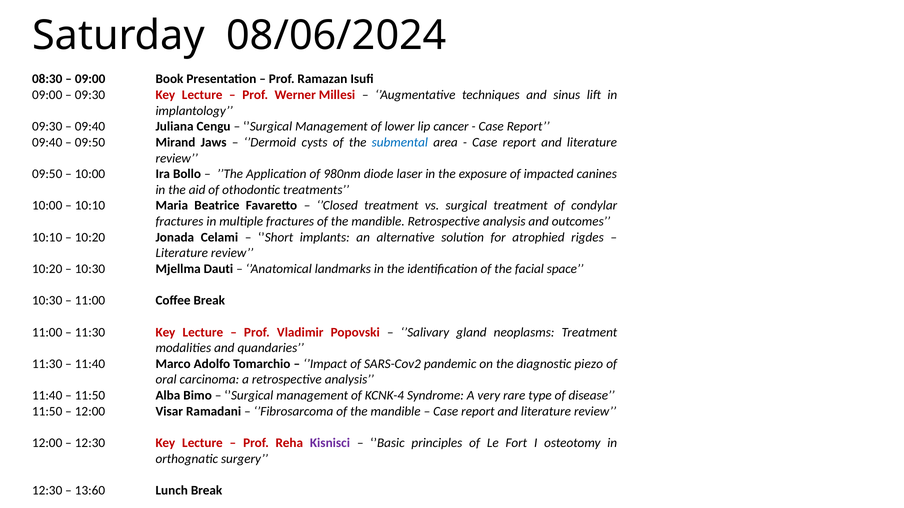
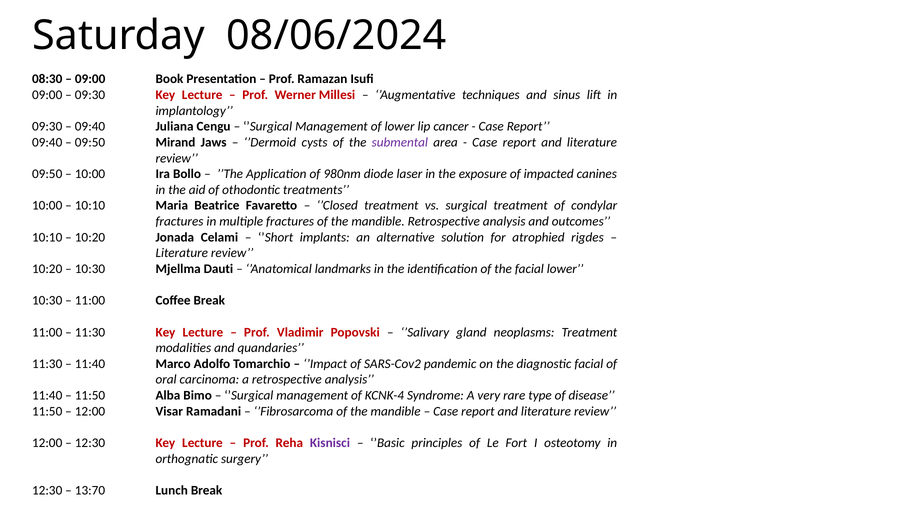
submental colour: blue -> purple (400, 143)
facial space: space -> lower (565, 269)
diagnostic piezo: piezo -> facial (589, 364)
13:60: 13:60 -> 13:70 (90, 491)
